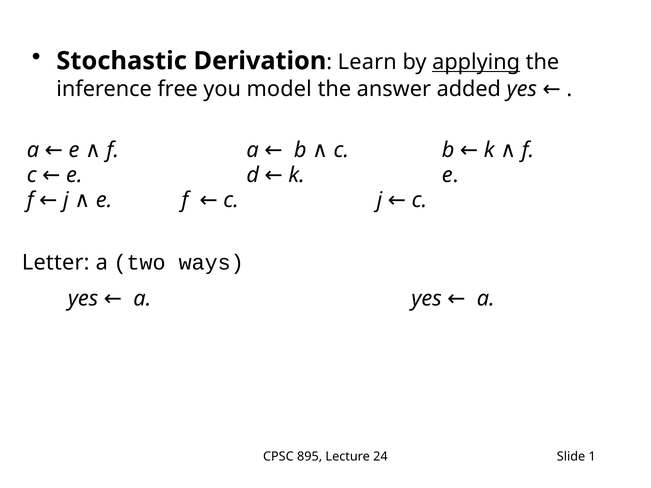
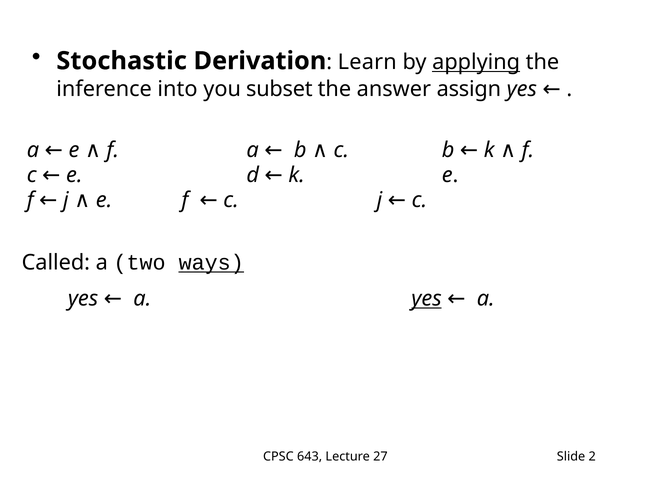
free: free -> into (178, 89)
model: model -> subset (279, 89)
added: added -> assign (469, 89)
Letter: Letter -> Called (56, 263)
ways underline: none -> present (211, 263)
yes underline: none -> present (427, 299)
895: 895 -> 643 (310, 457)
24: 24 -> 27 (380, 457)
1: 1 -> 2 (592, 457)
